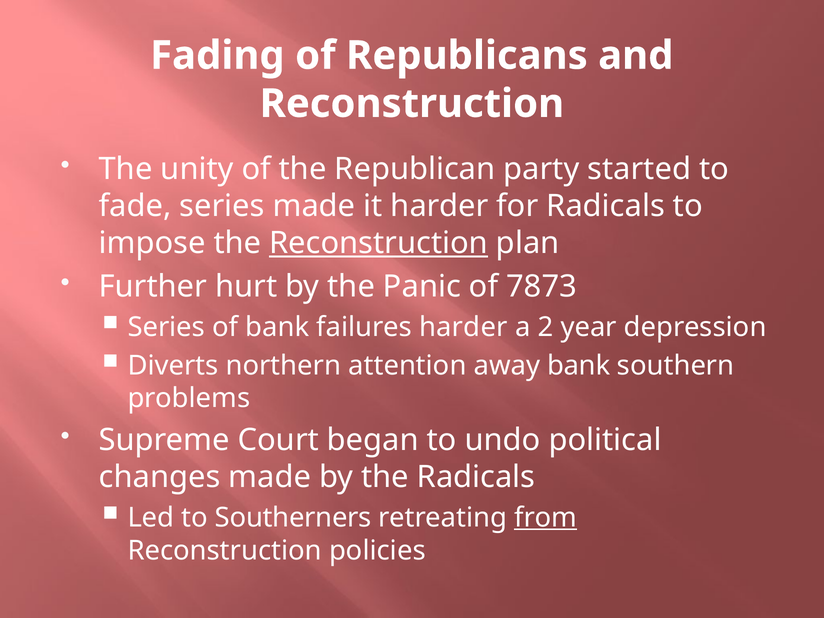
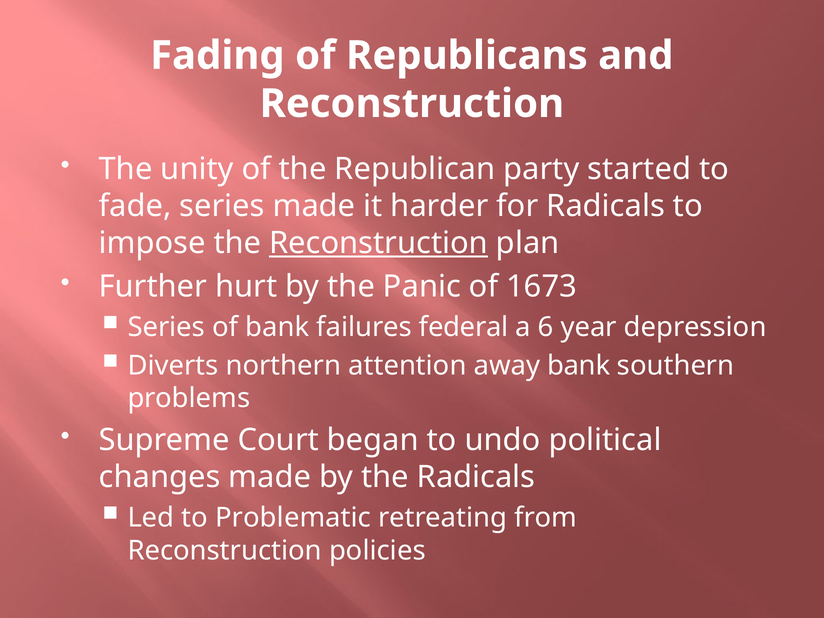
7873: 7873 -> 1673 (542, 287)
failures harder: harder -> federal (464, 327)
2: 2 -> 6 (546, 327)
Southerners: Southerners -> Problematic (293, 518)
from underline: present -> none (546, 518)
